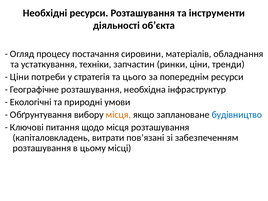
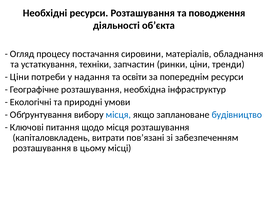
інструменти: інструменти -> поводження (217, 13)
стратегія: стратегія -> надання (92, 77)
цього: цього -> освіти (135, 77)
місця colour: orange -> blue (118, 115)
